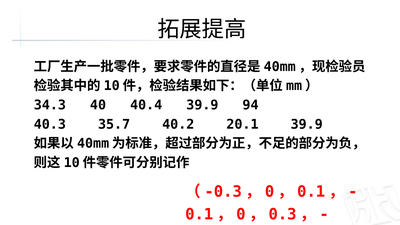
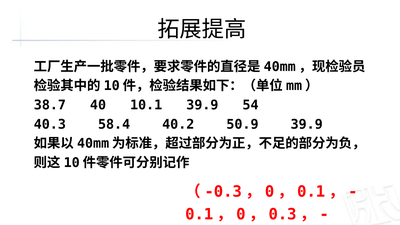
34.3: 34.3 -> 38.7 (50, 105)
40.4: 40.4 -> 10.1 (146, 105)
94: 94 -> 54 (251, 105)
35.7: 35.7 -> 58.4 (114, 124)
20.1: 20.1 -> 50.9 (242, 124)
